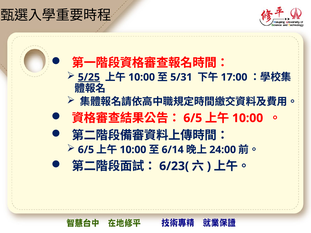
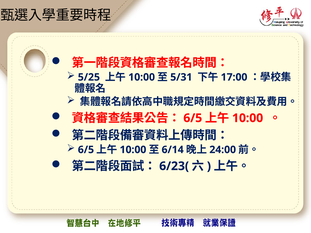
5/25 underline: present -> none (89, 77)
